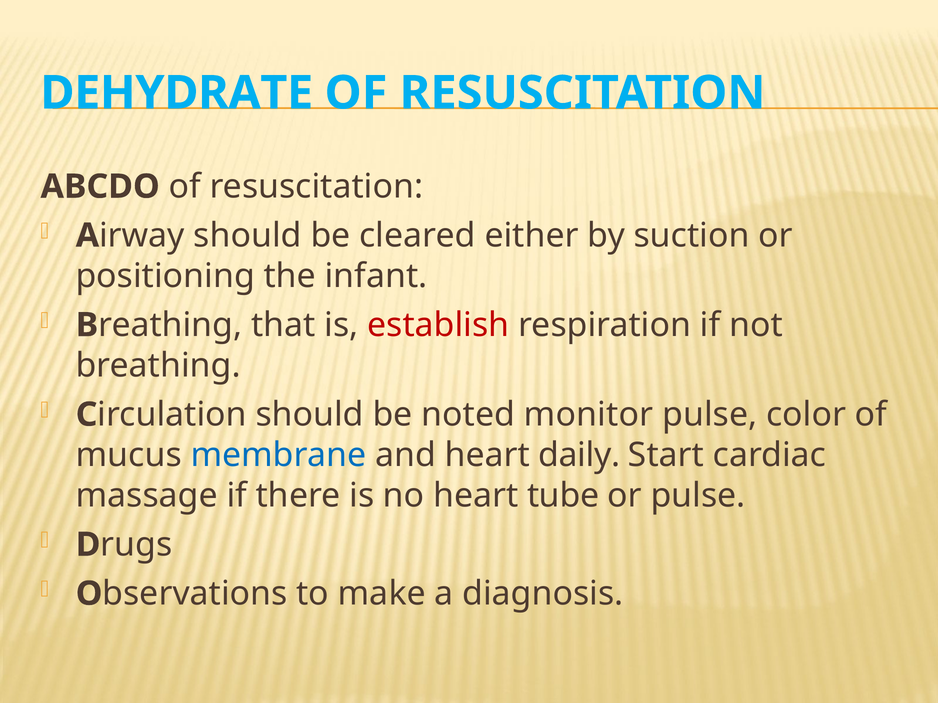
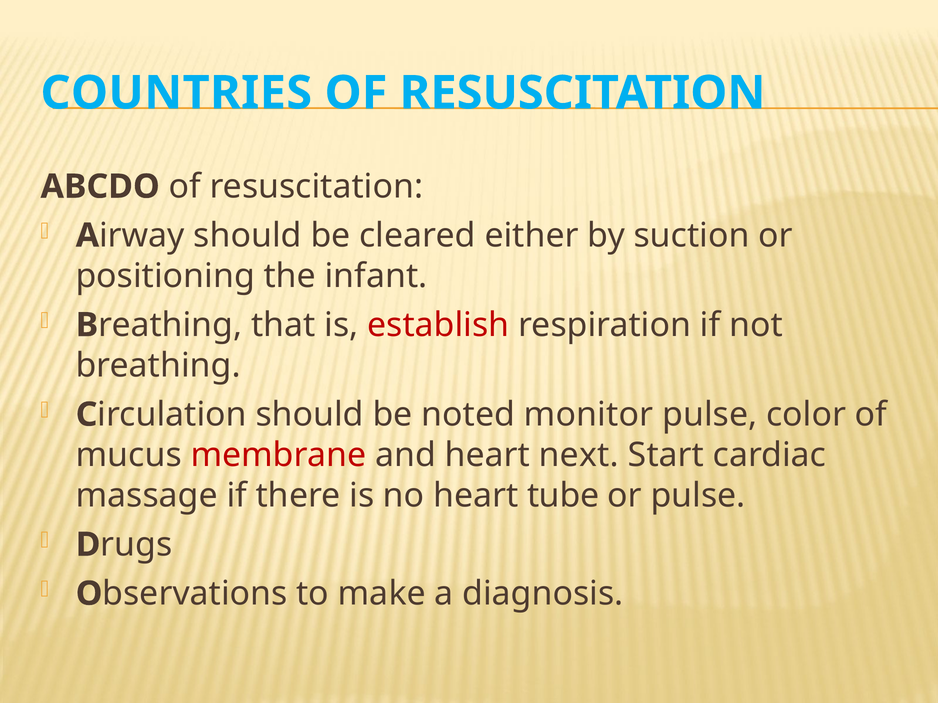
DEHYDRATE: DEHYDRATE -> COUNTRIES (176, 93)
membrane colour: blue -> red (278, 455)
daily: daily -> next (579, 455)
